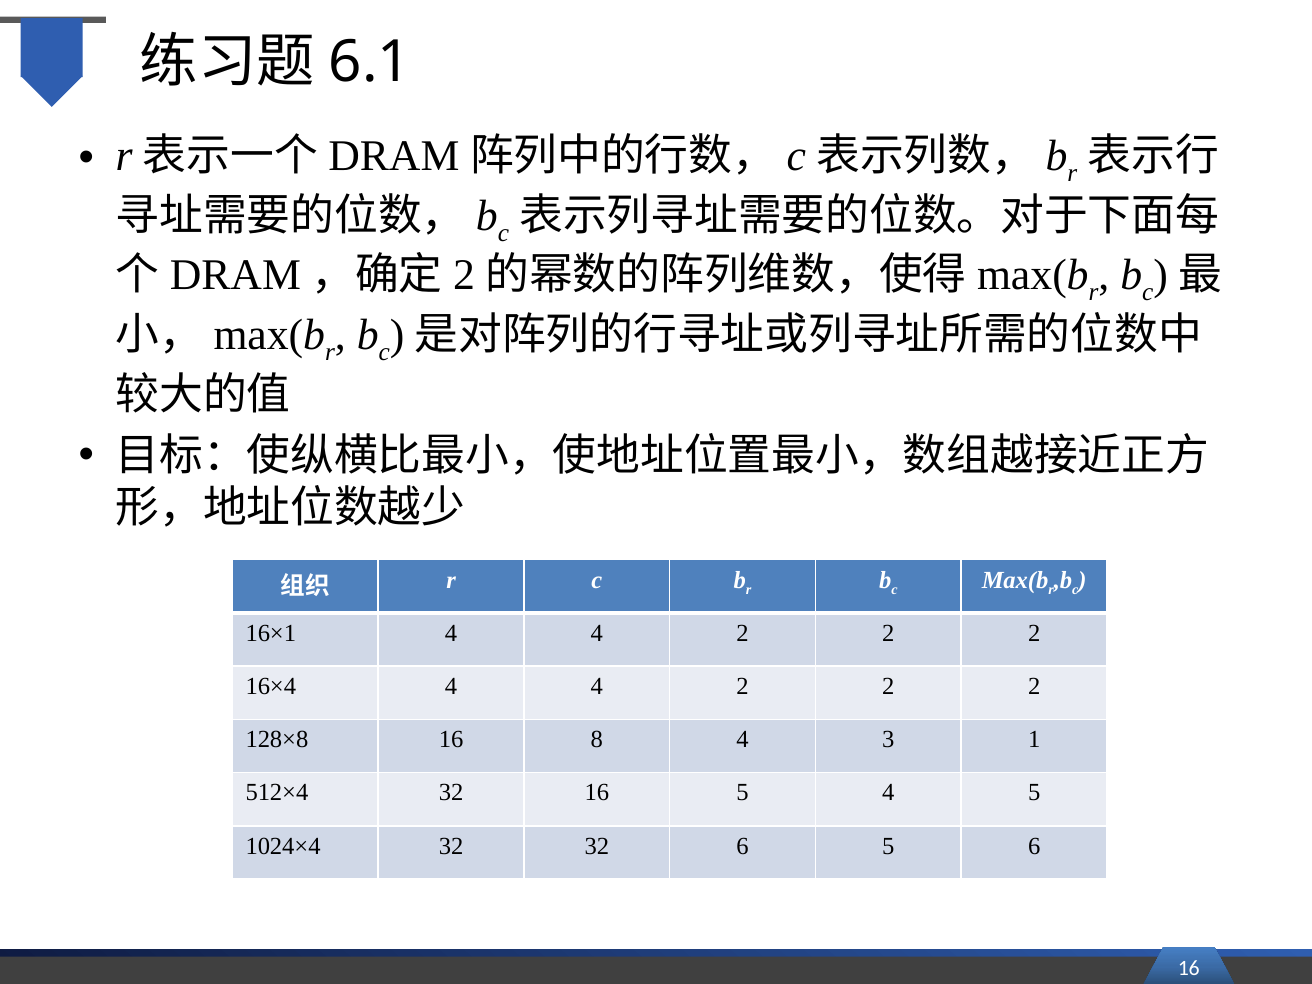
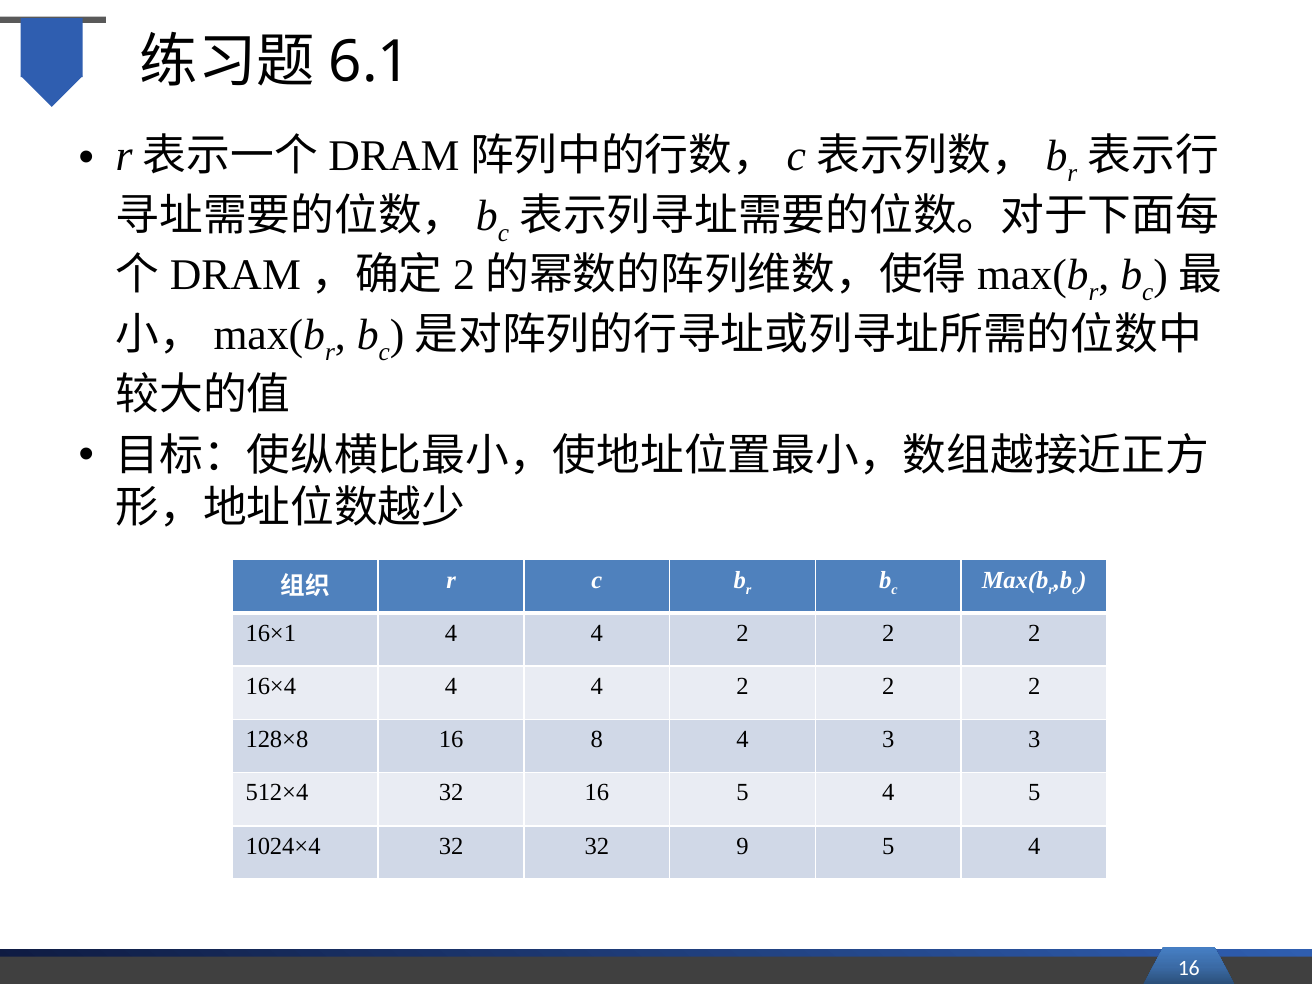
3 1: 1 -> 3 (1034, 740)
32 6: 6 -> 9 (743, 846)
6: 6 -> 4 (1034, 846)
